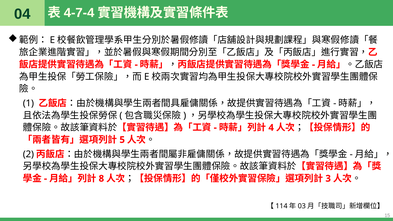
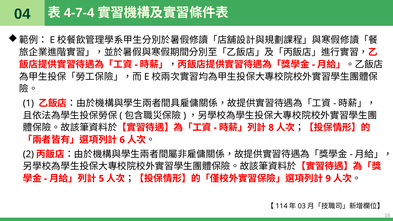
4: 4 -> 8 (271, 128)
5: 5 -> 6 (122, 140)
8: 8 -> 5 (101, 179)
3: 3 -> 9 (328, 179)
